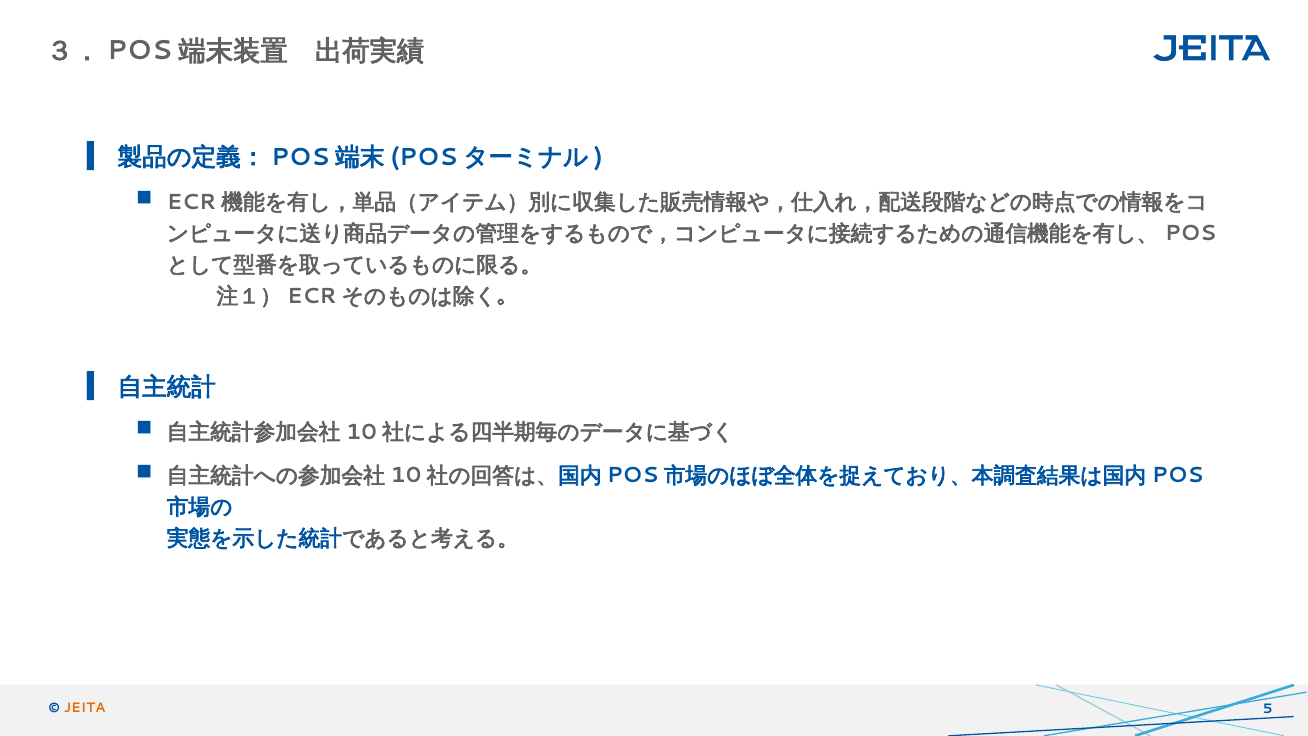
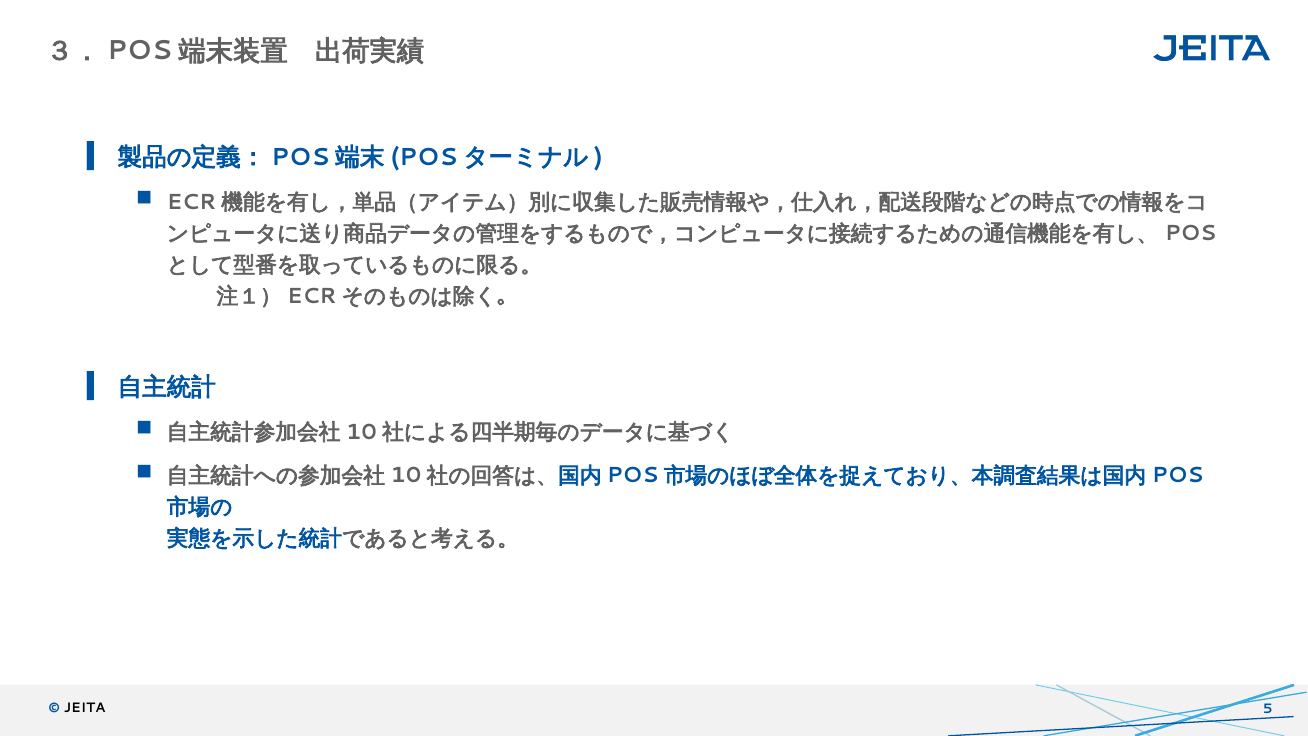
JEITA colour: orange -> black (85, 708)
